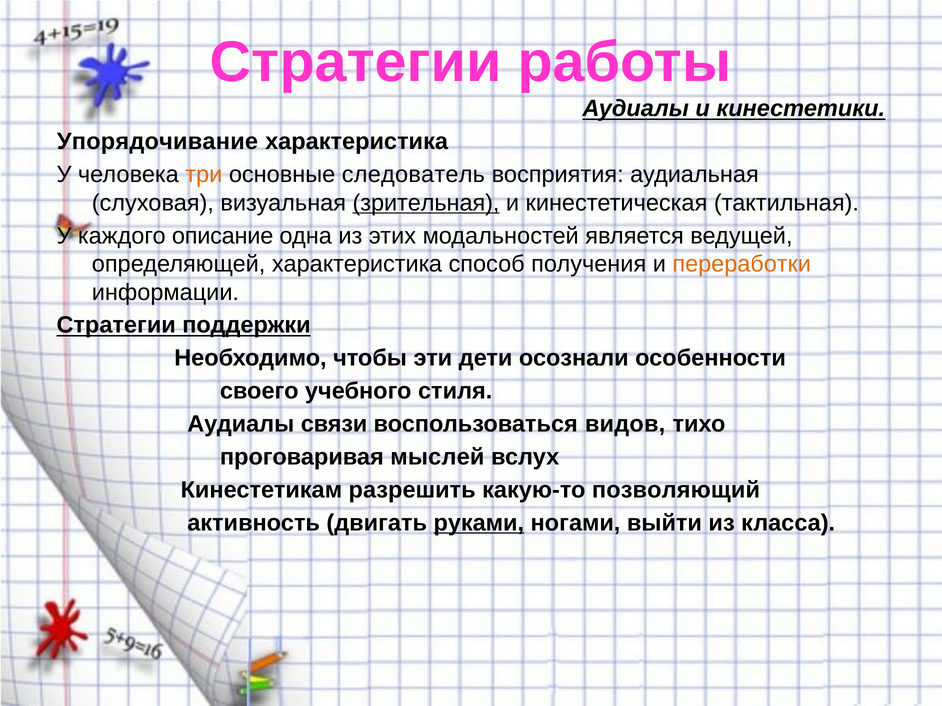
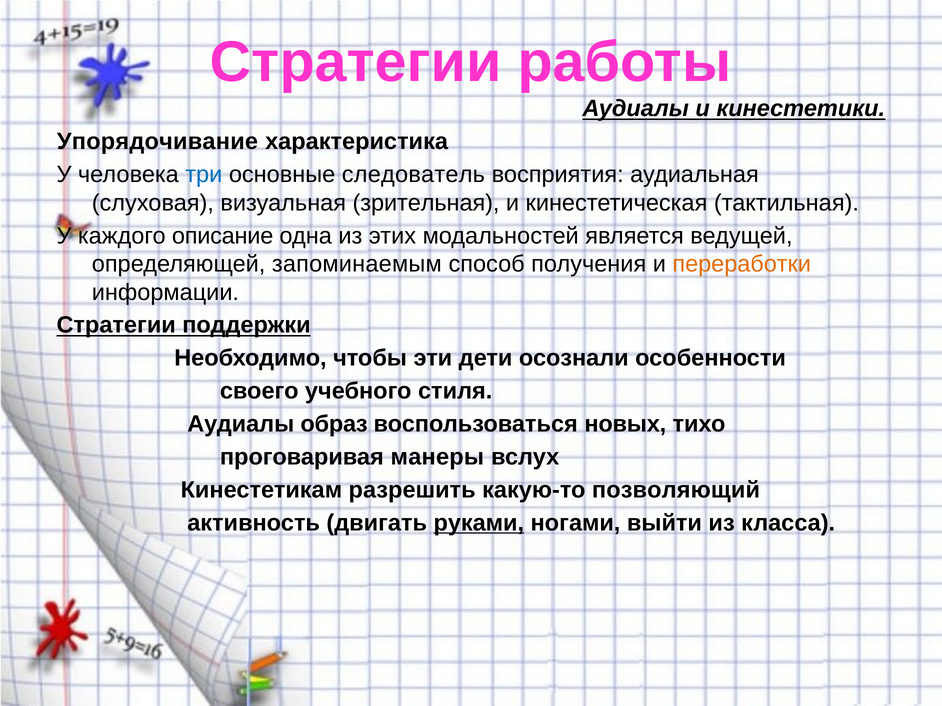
три colour: orange -> blue (204, 175)
зрительная underline: present -> none (426, 203)
определяющей характеристика: характеристика -> запоминаемым (357, 264)
связи: связи -> образ (334, 424)
видов: видов -> новых (625, 424)
мыслей: мыслей -> манеры (437, 457)
